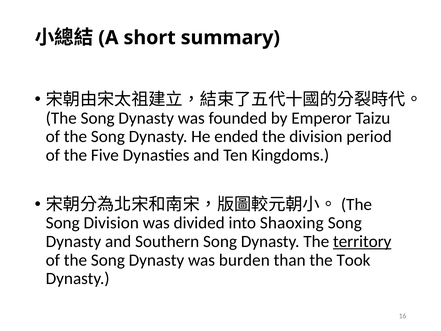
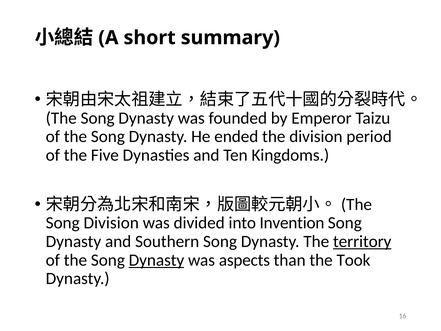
Shaoxing: Shaoxing -> Invention (292, 223)
Dynasty underline: none -> present (156, 260)
burden: burden -> aspects (244, 260)
